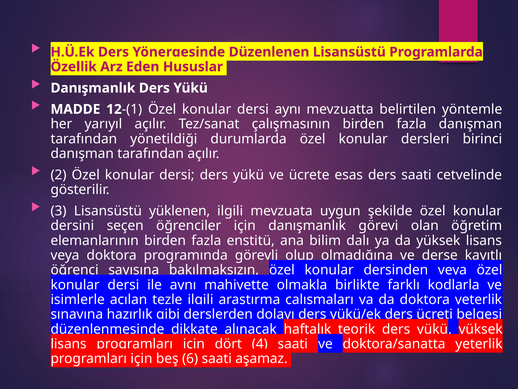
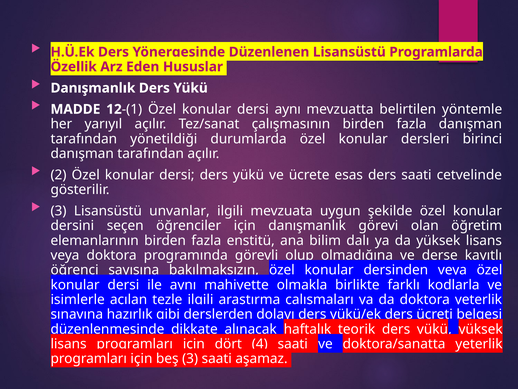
yüklenen: yüklenen -> unvanlar (179, 211)
beş 6: 6 -> 3 (190, 358)
